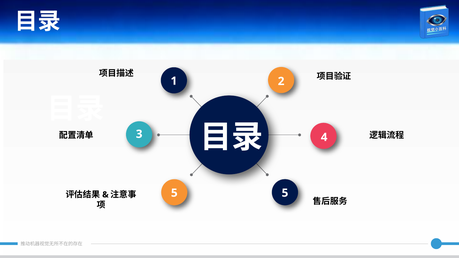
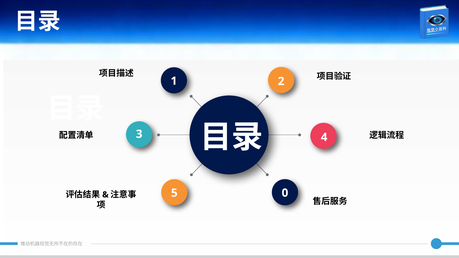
5 5: 5 -> 0 (285, 193)
